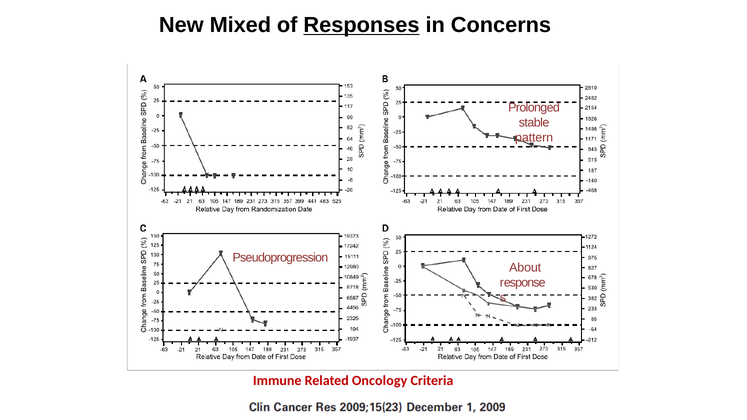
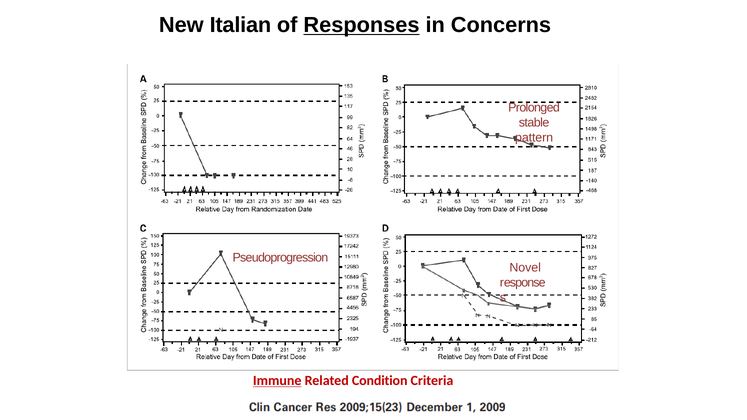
Mixed: Mixed -> Italian (240, 25)
About: About -> Novel (525, 268)
Immune underline: none -> present (277, 381)
Oncology: Oncology -> Condition (380, 381)
